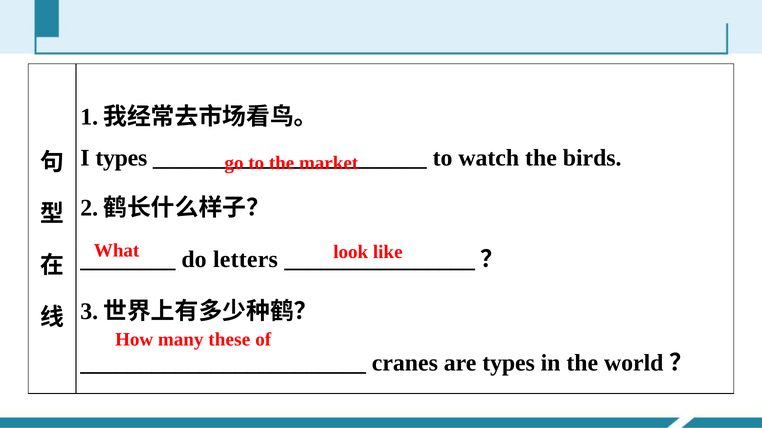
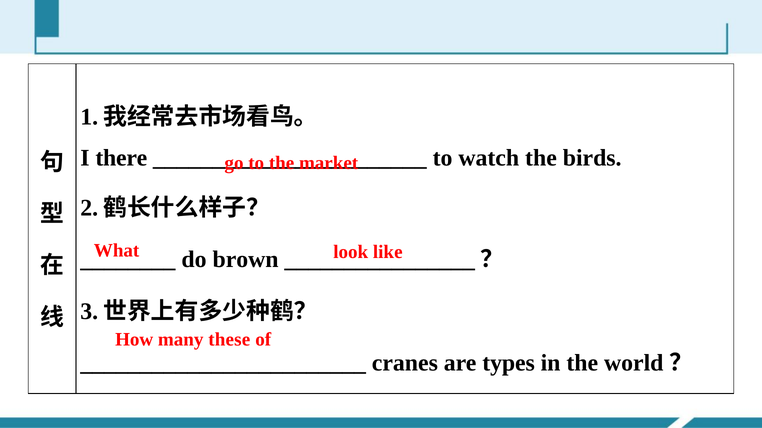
I types: types -> there (121, 158)
letters: letters -> brown (246, 260)
